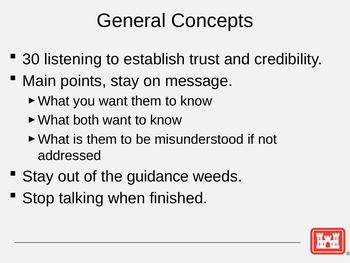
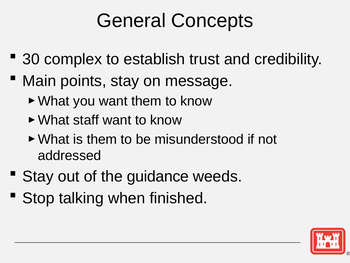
listening: listening -> complex (73, 59)
both: both -> staff (86, 120)
